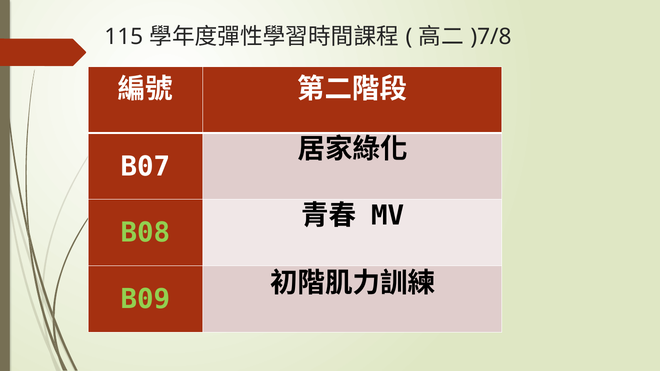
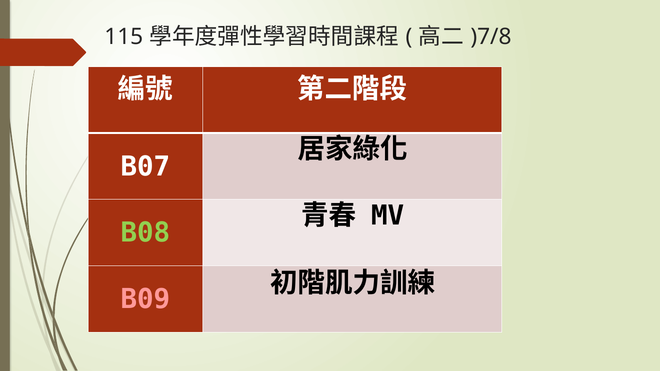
B09 colour: light green -> pink (145, 299)
